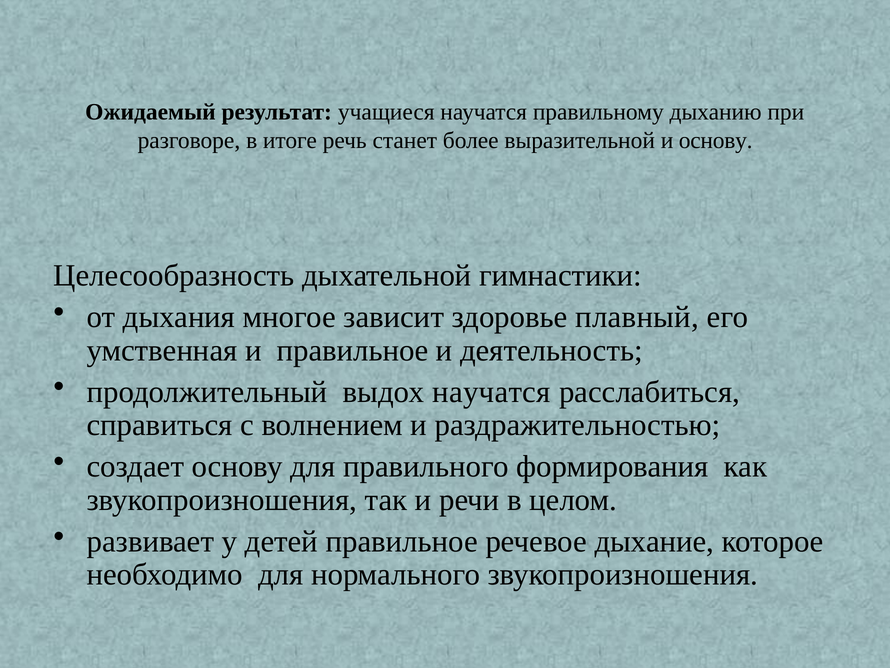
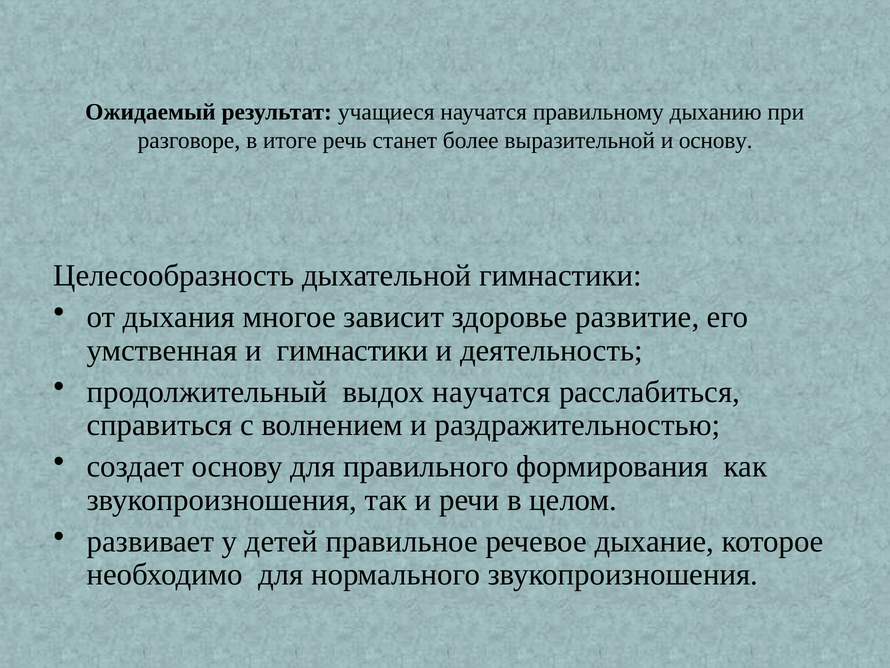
плавный: плавный -> развитие (637, 317)
и правильное: правильное -> гимнастики (353, 350)
